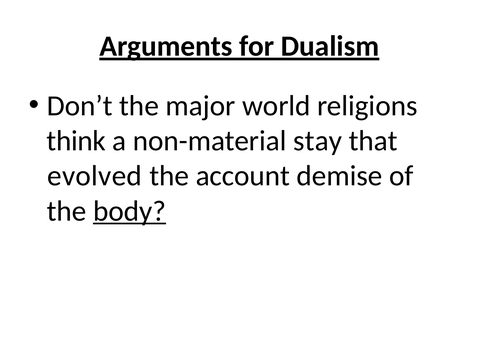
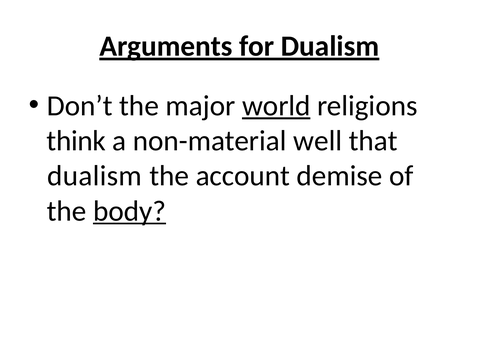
world underline: none -> present (276, 106)
stay: stay -> well (318, 141)
evolved: evolved -> dualism (95, 176)
